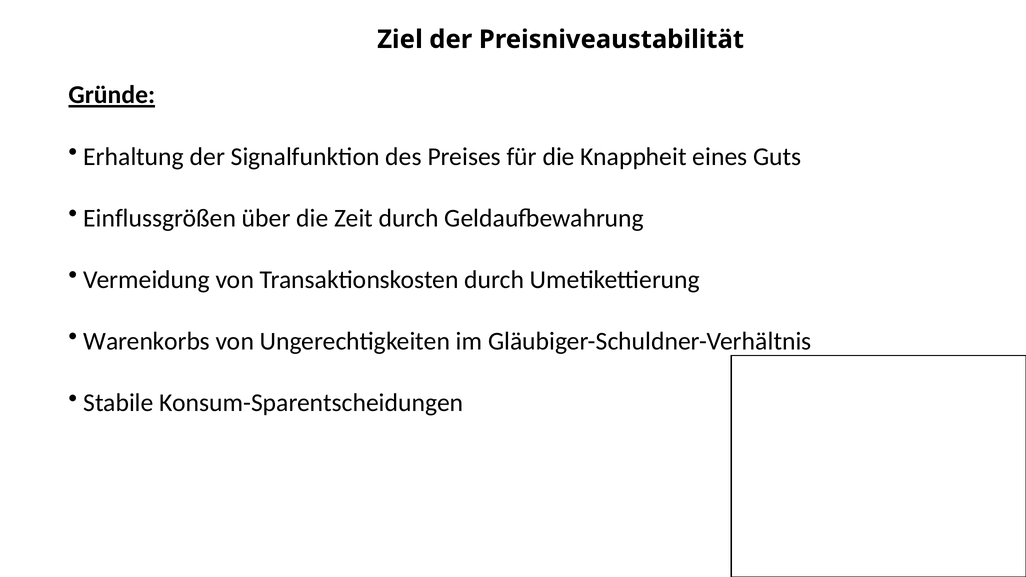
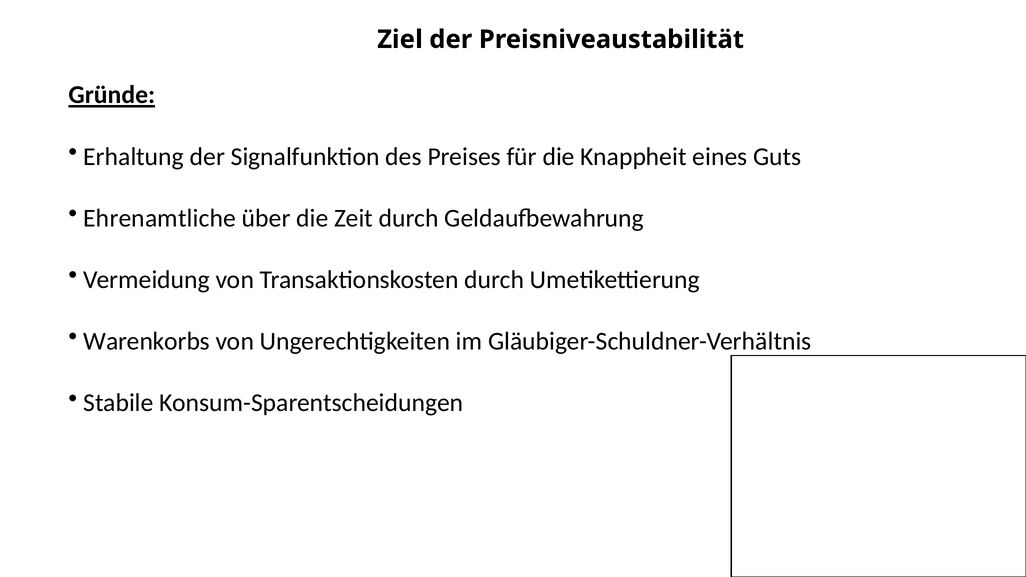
Einflussgrößen: Einflussgrößen -> Ehrenamtliche (160, 218)
